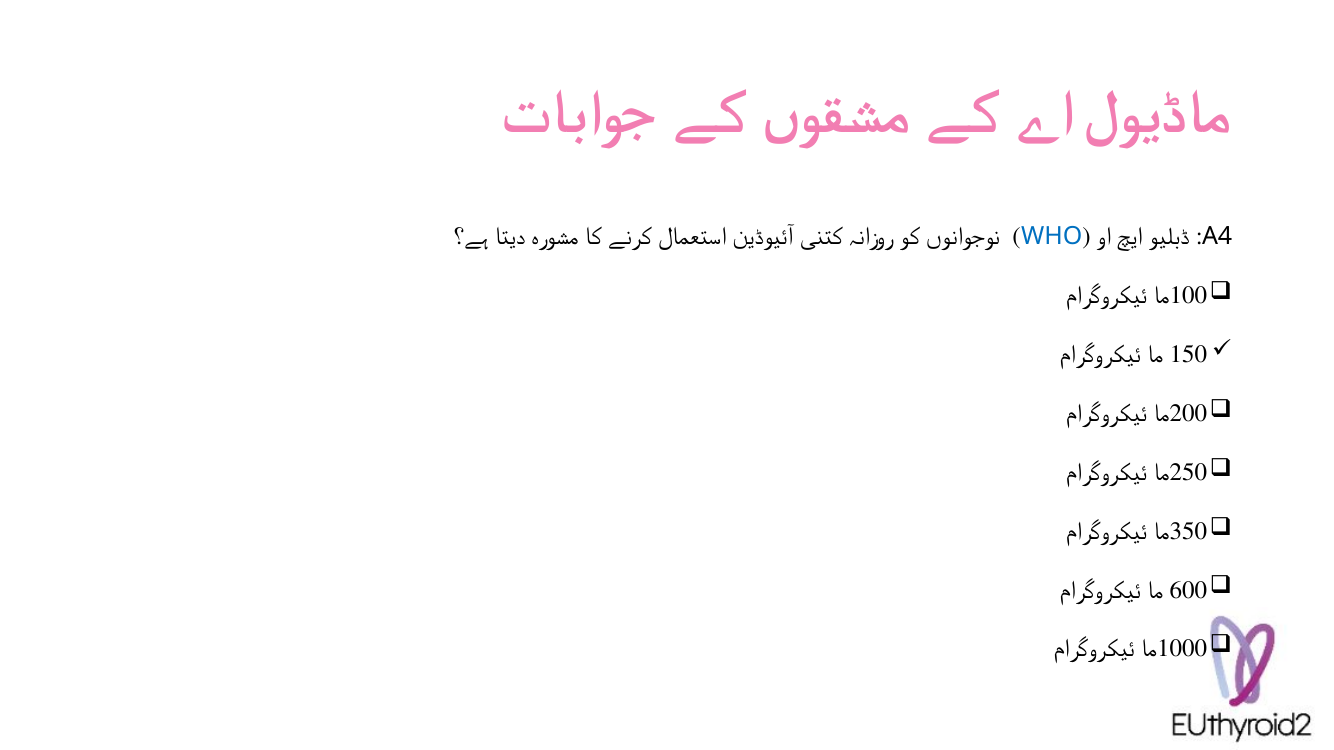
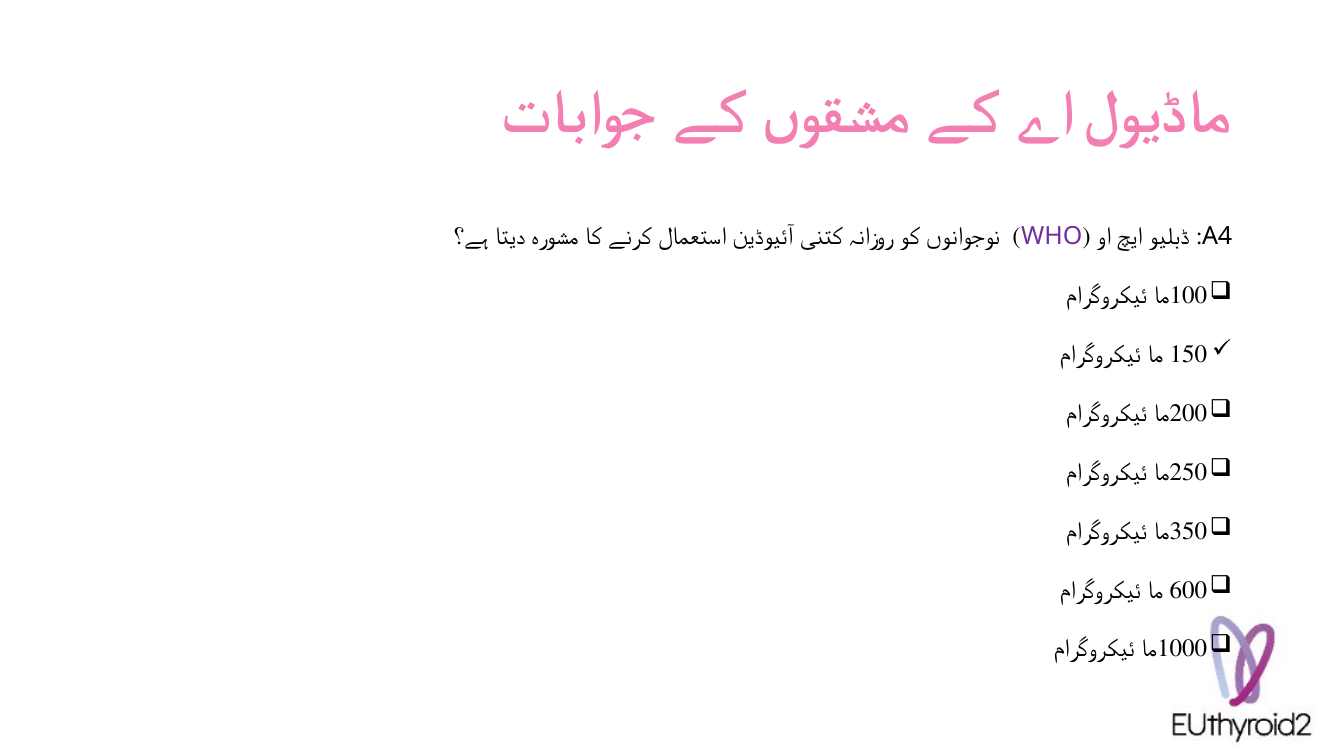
WHO colour: blue -> purple (1052, 237)
